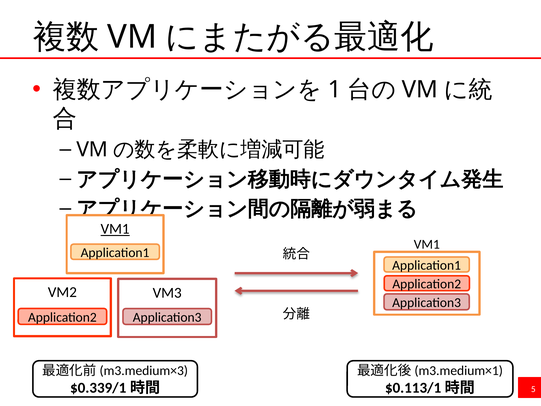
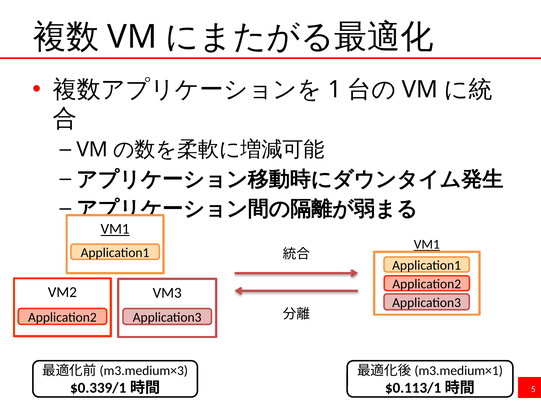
VM1 underline: none -> present (427, 244)
